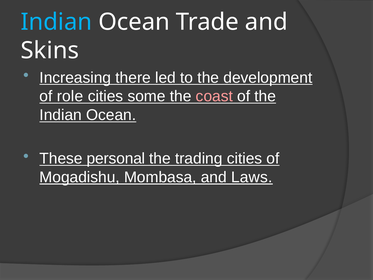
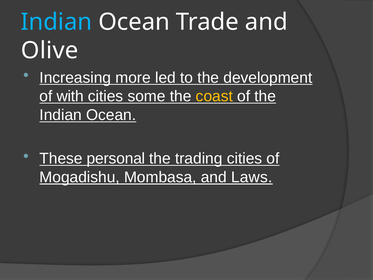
Skins: Skins -> Olive (50, 50)
there: there -> more (133, 78)
role: role -> with (70, 96)
coast colour: pink -> yellow (214, 96)
